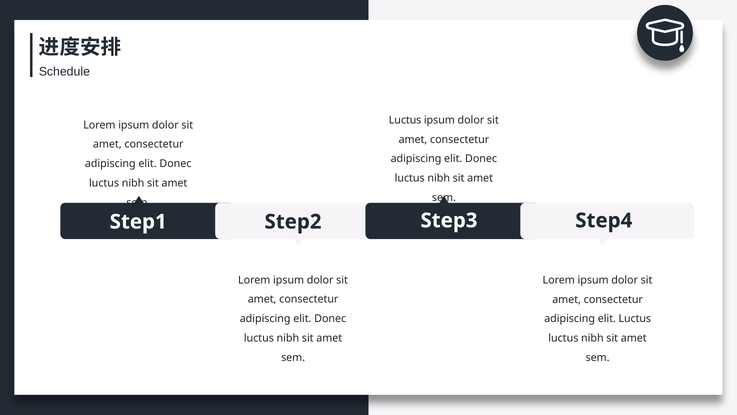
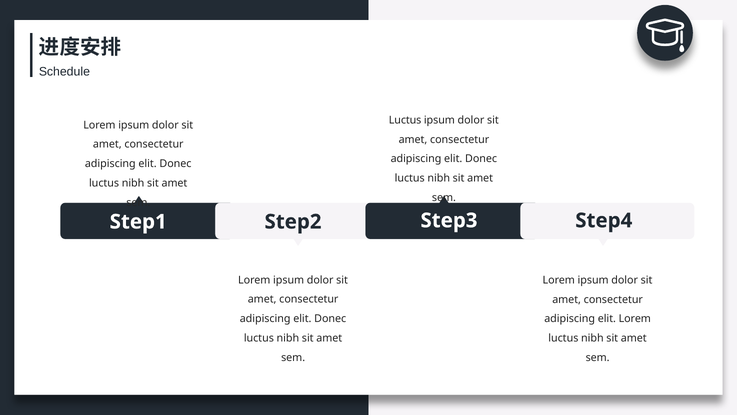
elit Luctus: Luctus -> Lorem (635, 319)
